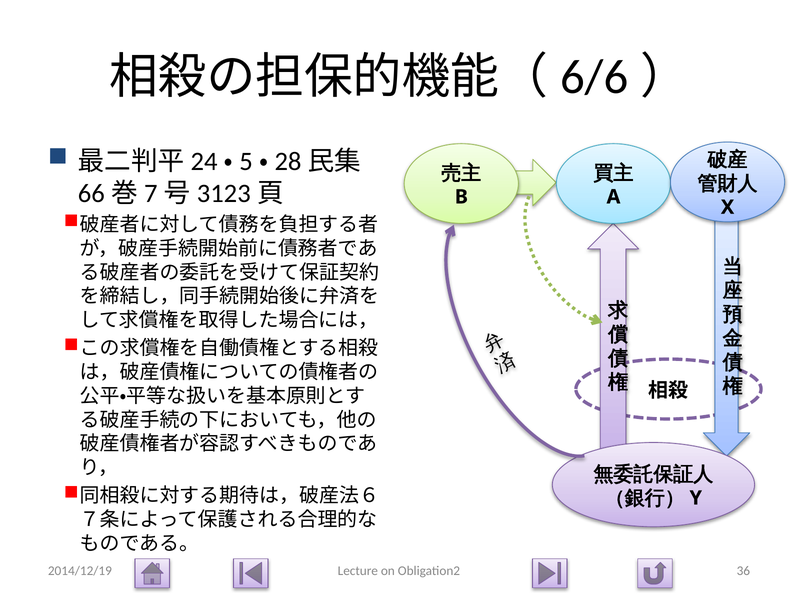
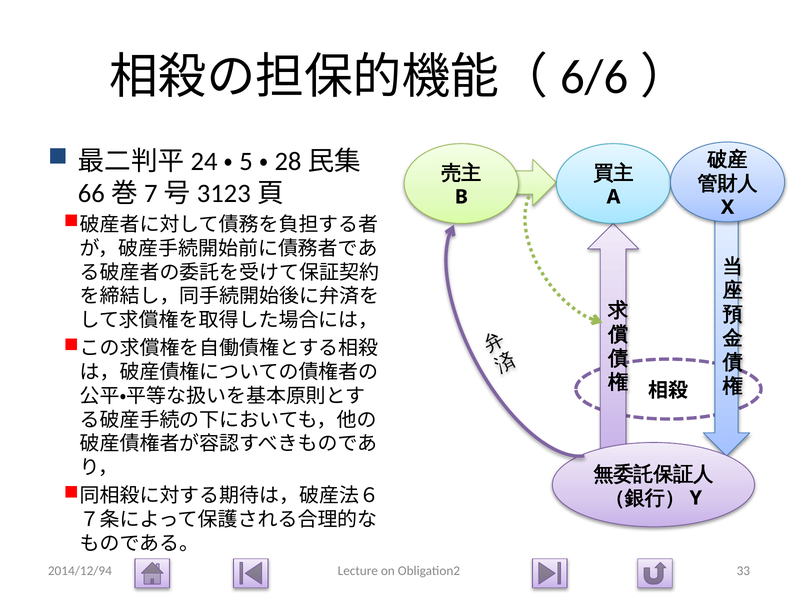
2014/12/19: 2014/12/19 -> 2014/12/94 (80, 572)
36: 36 -> 33 (743, 571)
